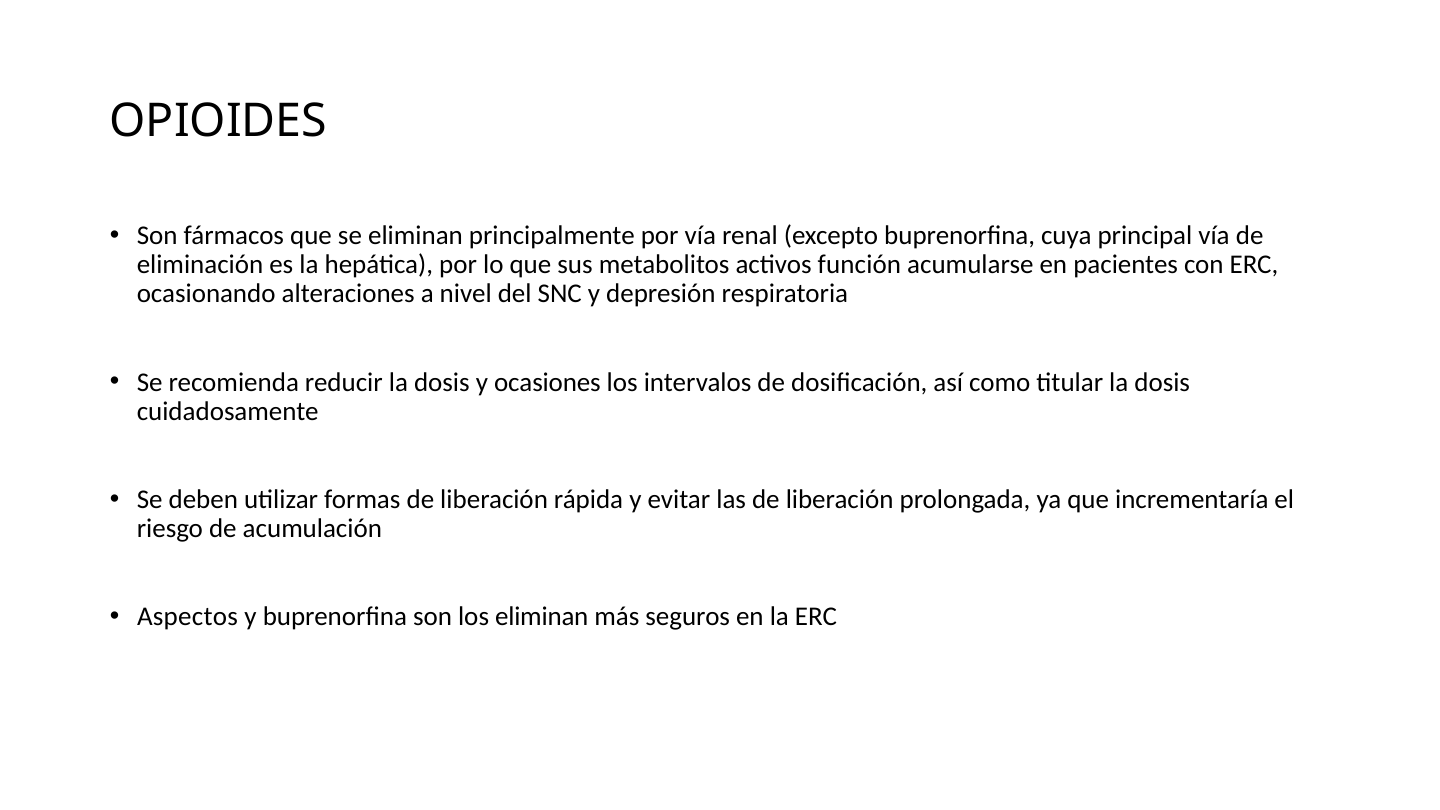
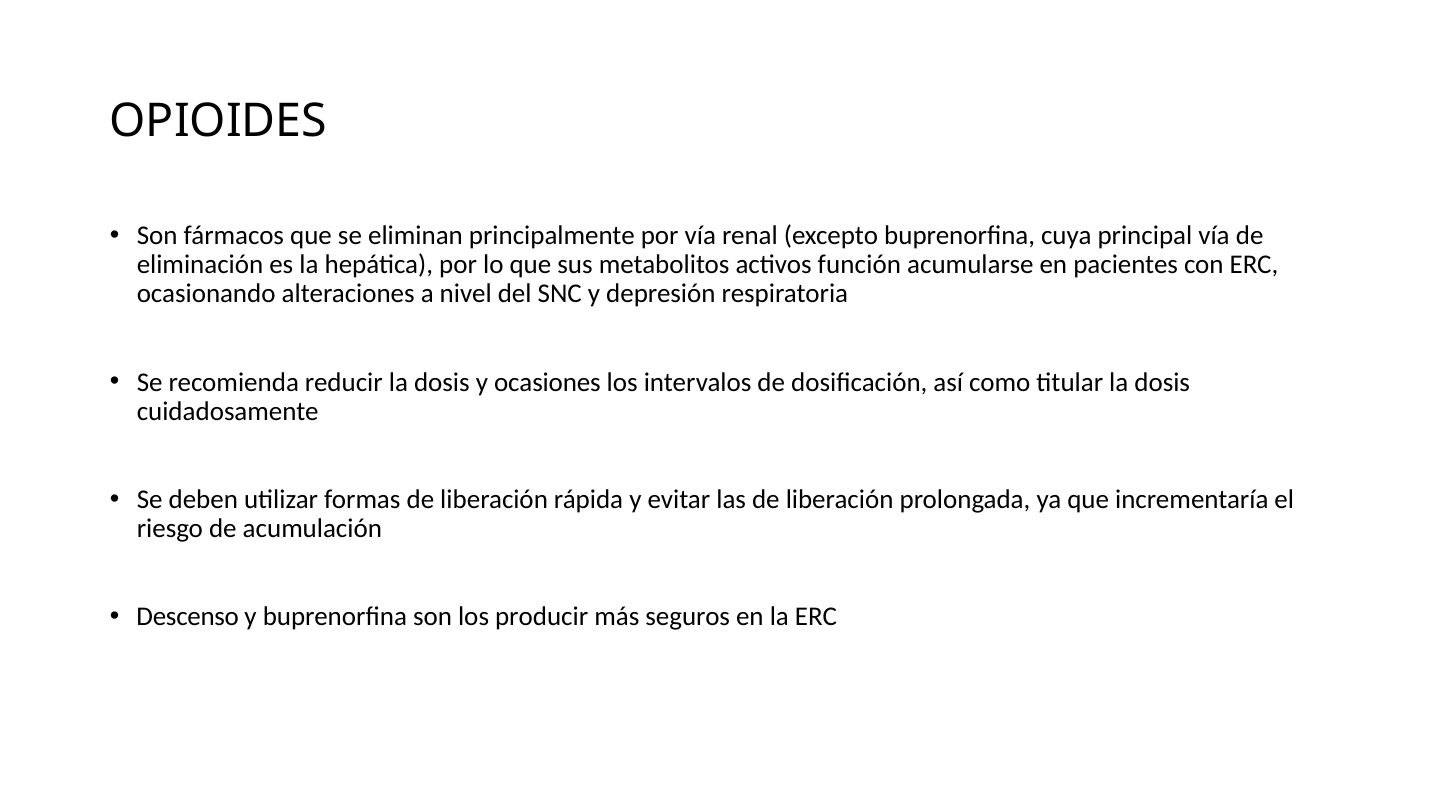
Aspectos: Aspectos -> Descenso (188, 617)
los eliminan: eliminan -> producir (542, 617)
